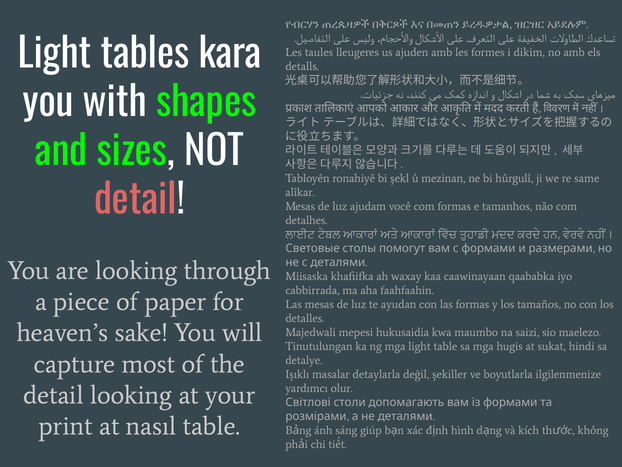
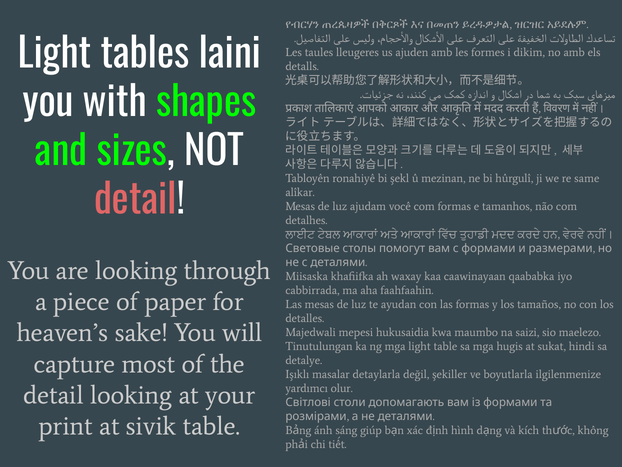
kara: kara -> laini (230, 54)
nasıl: nasıl -> sivik (151, 426)
